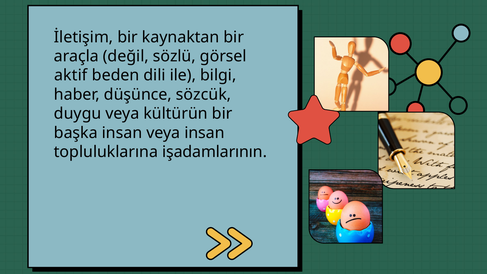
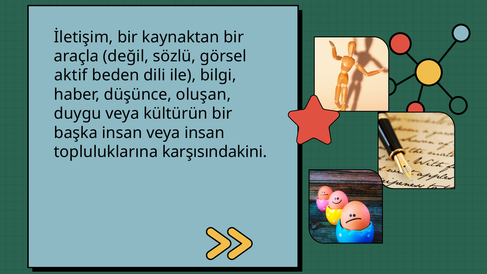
sözcük: sözcük -> oluşan (204, 95)
işadamlarının: işadamlarının -> karşısındakini (215, 152)
